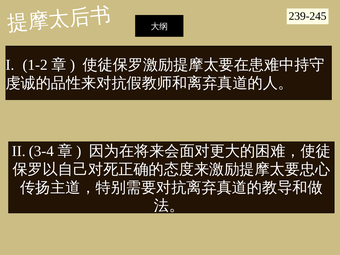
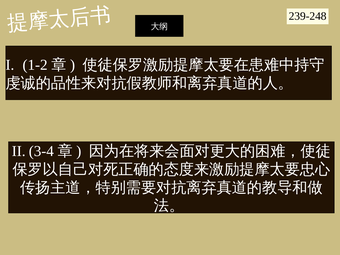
239-245: 239-245 -> 239-248 (308, 16)
